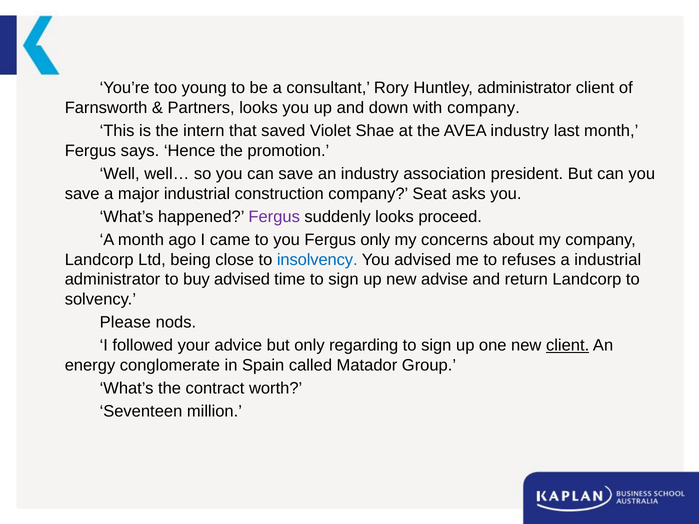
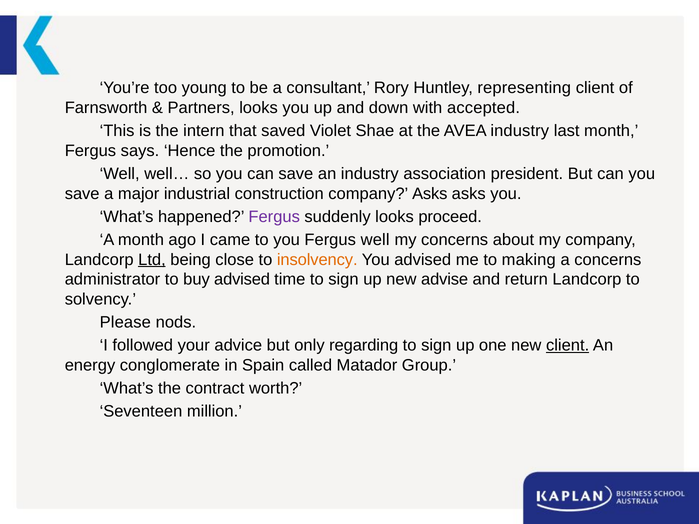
Huntley administrator: administrator -> representing (524, 88)
with company: company -> accepted (484, 108)
company Seat: Seat -> Asks (430, 194)
Fergus only: only -> well (375, 240)
Ltd underline: none -> present (152, 260)
insolvency colour: blue -> orange (317, 260)
refuses: refuses -> making (529, 260)
a industrial: industrial -> concerns (608, 260)
